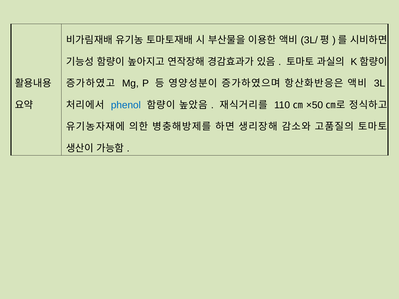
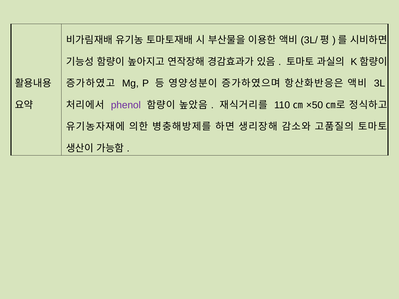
phenol colour: blue -> purple (126, 105)
